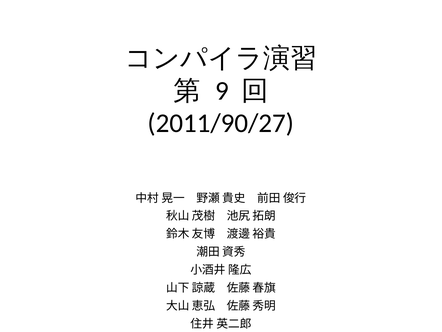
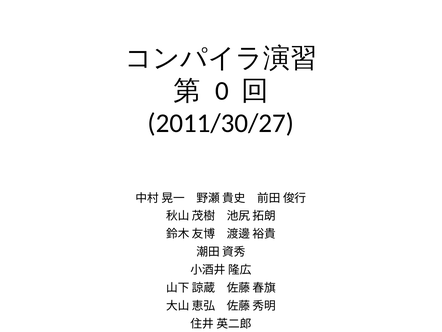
9: 9 -> 0 (222, 91)
2011/90/27: 2011/90/27 -> 2011/30/27 (221, 123)
